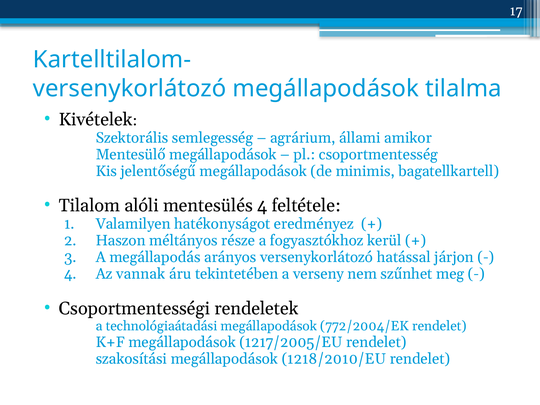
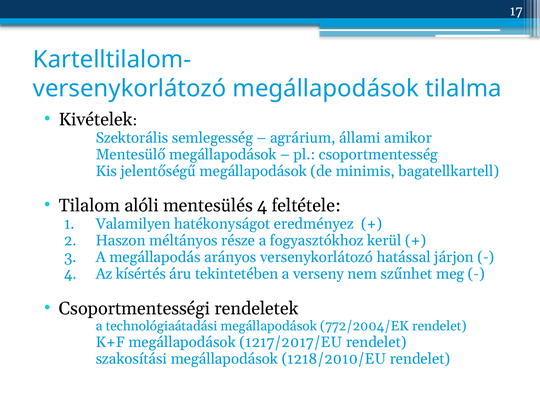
vannak: vannak -> kísértés (141, 274)
1217/2005/EU: 1217/2005/EU -> 1217/2017/EU (291, 342)
